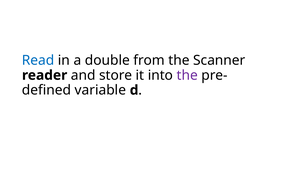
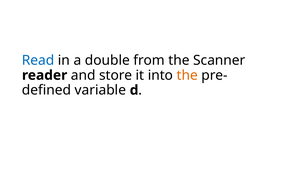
the colour: purple -> orange (187, 75)
